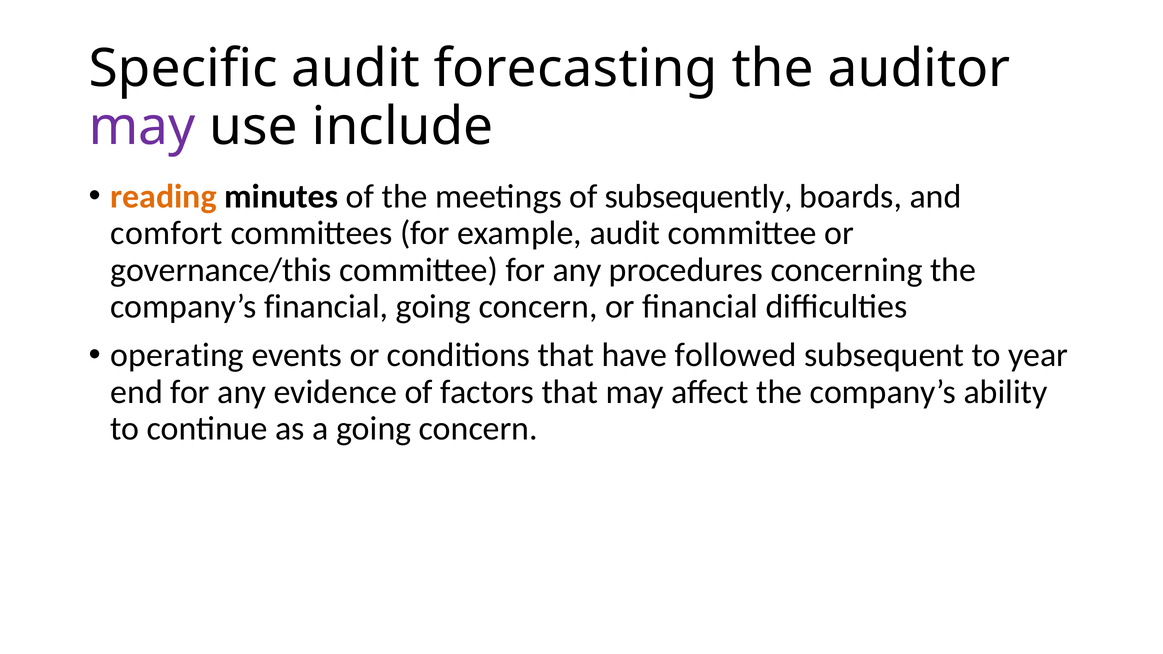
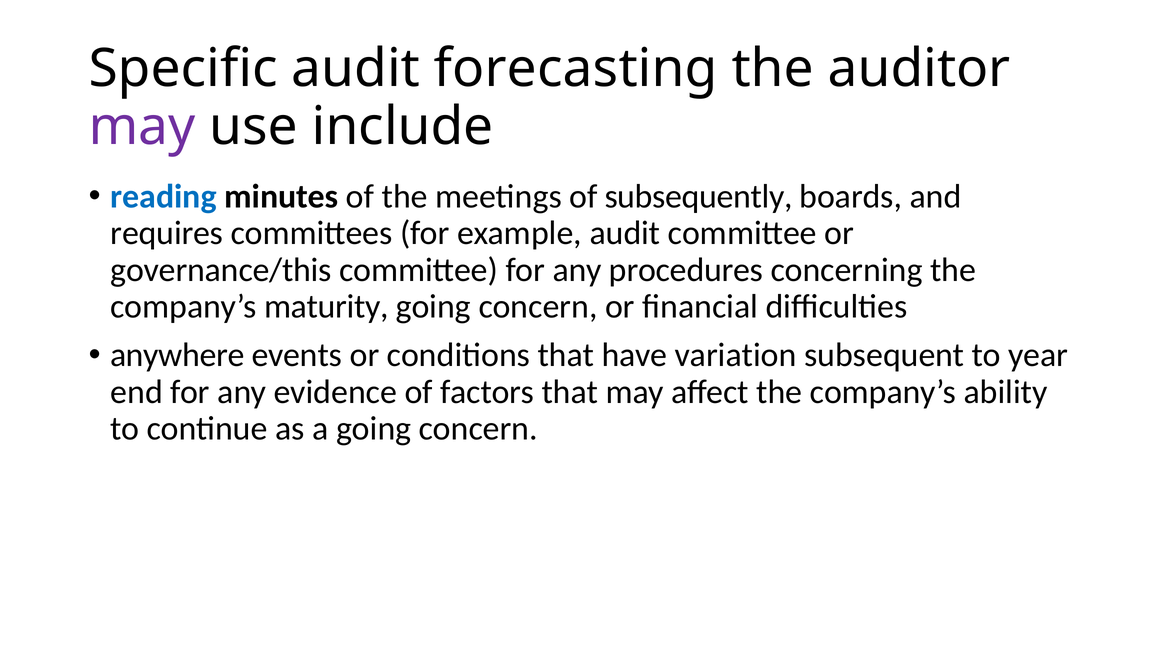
reading colour: orange -> blue (164, 197)
comfort: comfort -> requires (167, 233)
company’s financial: financial -> maturity (326, 307)
operating: operating -> anywhere (177, 355)
followed: followed -> variation (736, 355)
